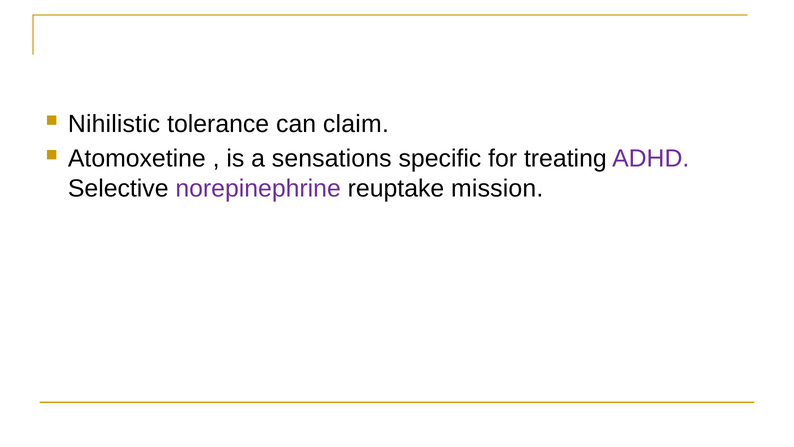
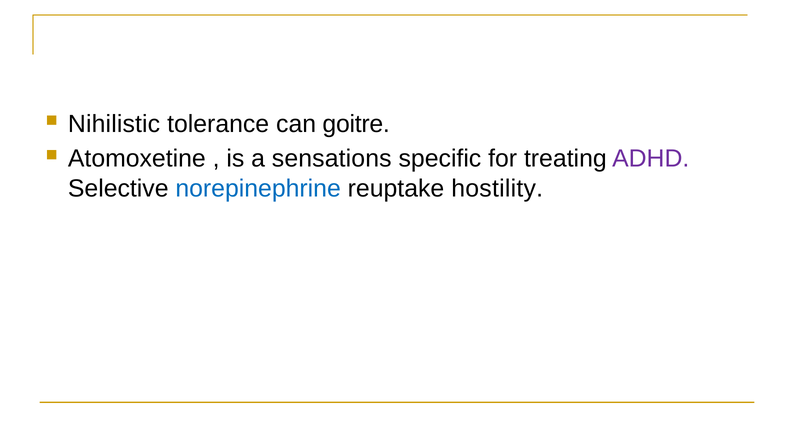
claim: claim -> goitre (356, 124)
norepinephrine colour: purple -> blue (258, 188)
mission: mission -> hostility (497, 188)
